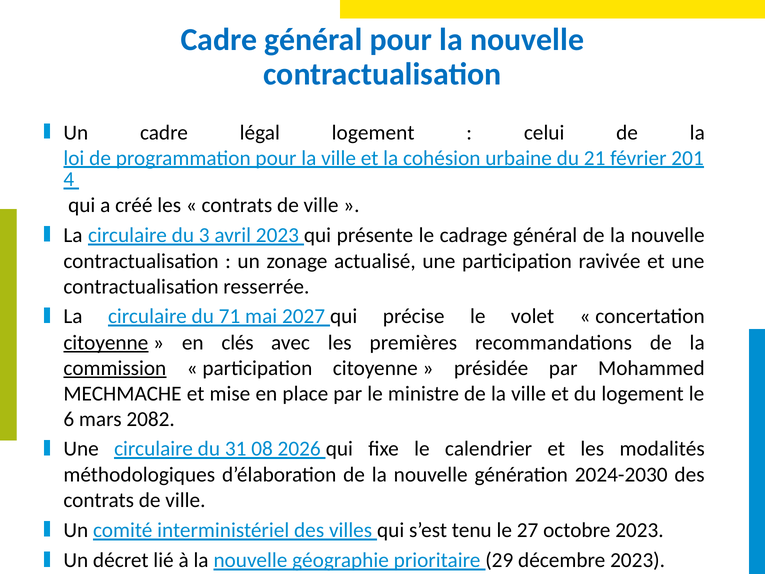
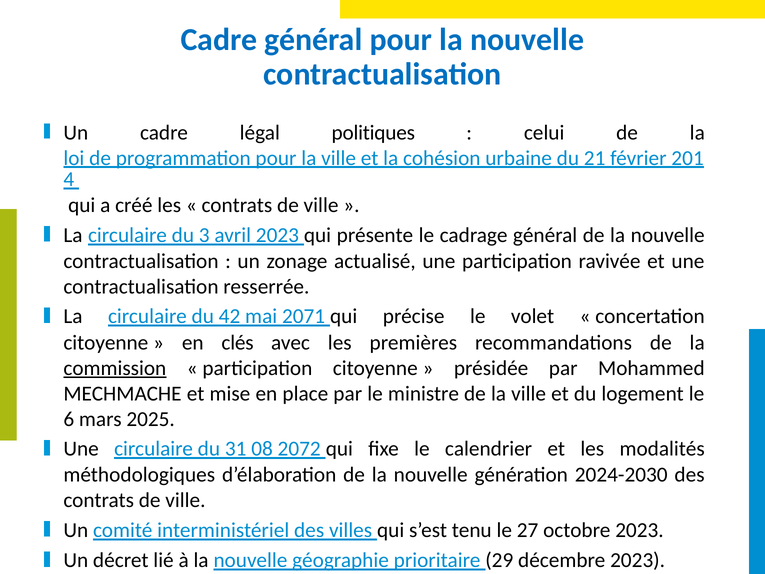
légal logement: logement -> politiques (373, 132)
71: 71 -> 42 (230, 316)
2027: 2027 -> 2071 (304, 316)
citoyenne underline: present -> none (106, 342)
2082: 2082 -> 2025 (151, 419)
2026: 2026 -> 2072 (299, 449)
